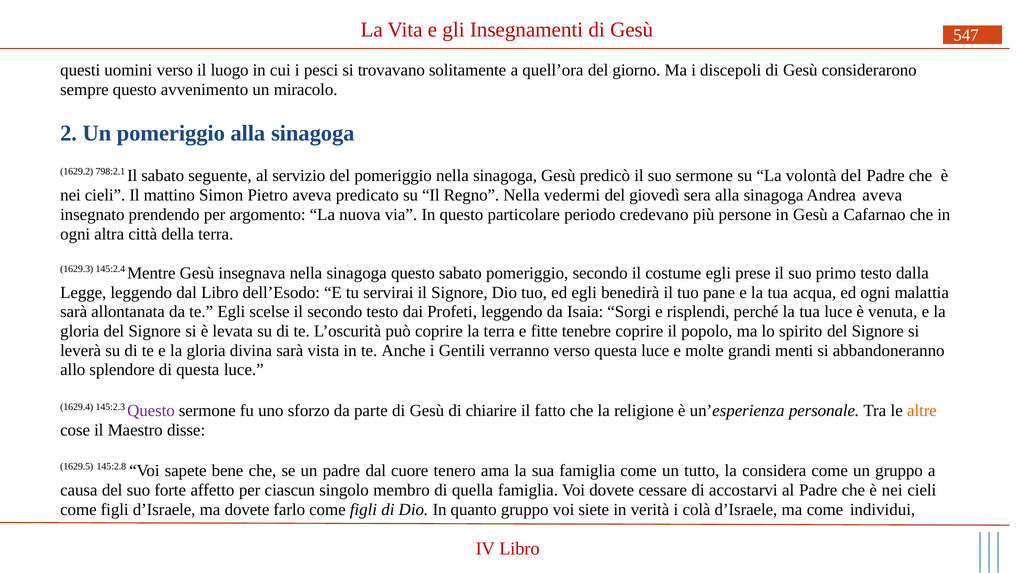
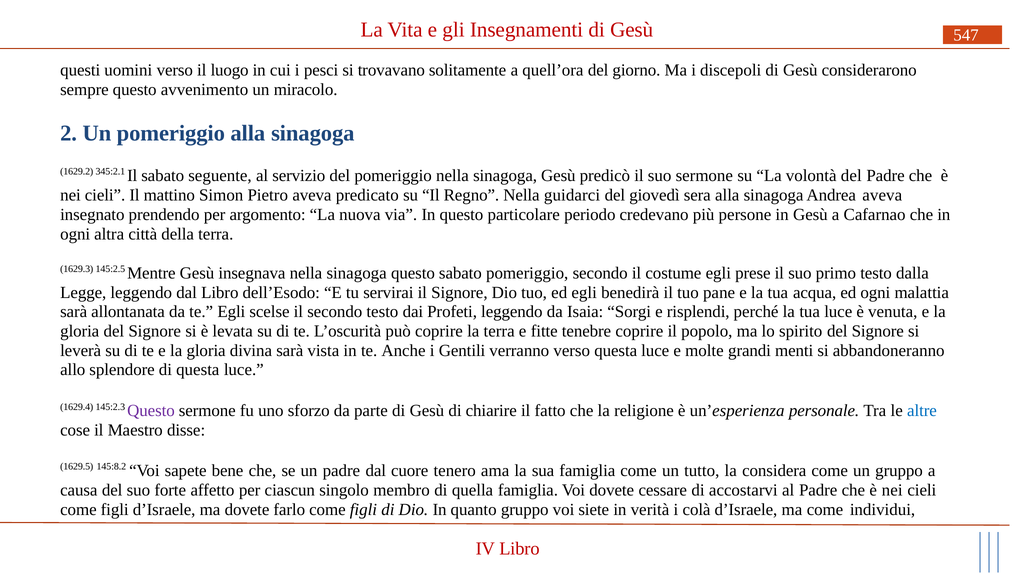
798:2.1: 798:2.1 -> 345:2.1 (110, 172)
vedermi: vedermi -> guidarci (572, 195)
145:2.4: 145:2.4 -> 145:2.5 (110, 269)
altre colour: orange -> blue (922, 411)
145:2.8: 145:2.8 -> 145:8.2 (111, 467)
